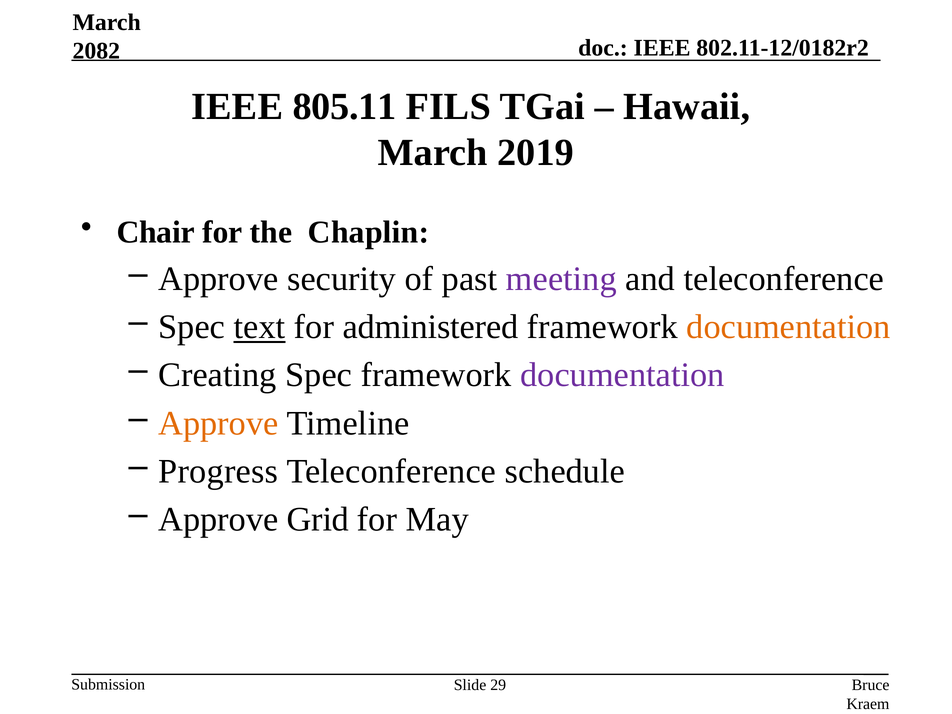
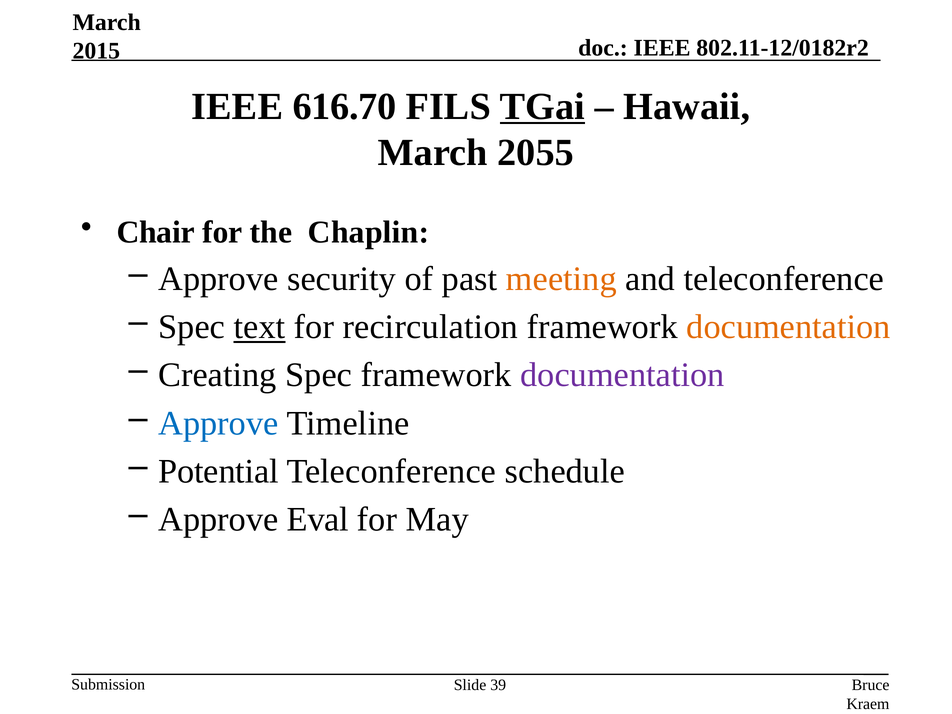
2082: 2082 -> 2015 (96, 51)
805.11: 805.11 -> 616.70 (345, 107)
TGai underline: none -> present (542, 107)
2019: 2019 -> 2055 (536, 153)
meeting colour: purple -> orange (561, 279)
administered: administered -> recirculation (430, 327)
Approve colour: orange -> blue (218, 423)
Progress: Progress -> Potential (218, 471)
Grid: Grid -> Eval (318, 519)
29: 29 -> 39 (498, 685)
